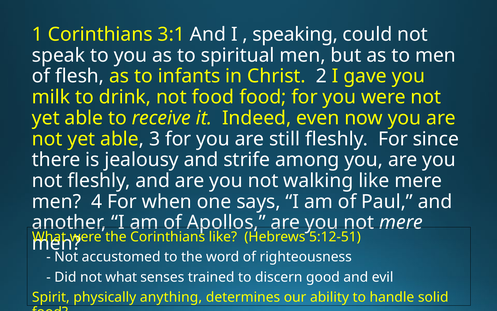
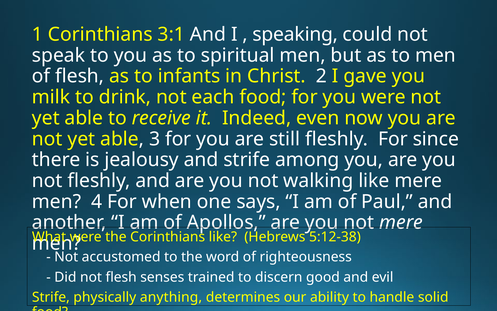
not food: food -> each (213, 97)
5:12-51: 5:12-51 -> 5:12-38 (335, 237)
not what: what -> flesh (121, 277)
Spirit: Spirit -> Strife (51, 297)
